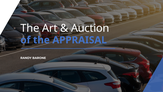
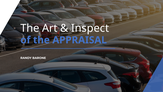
Auction: Auction -> Inspect (90, 28)
